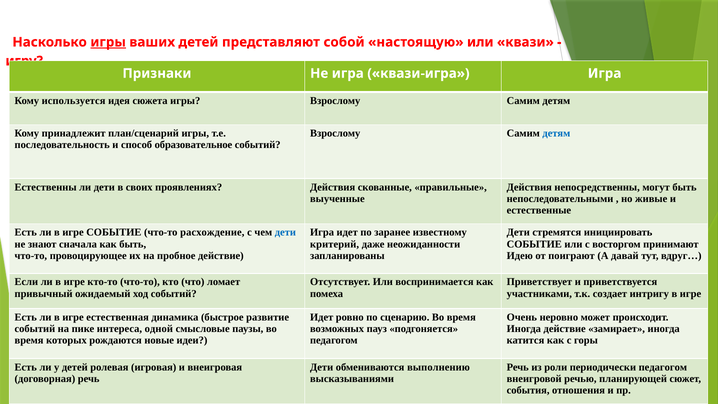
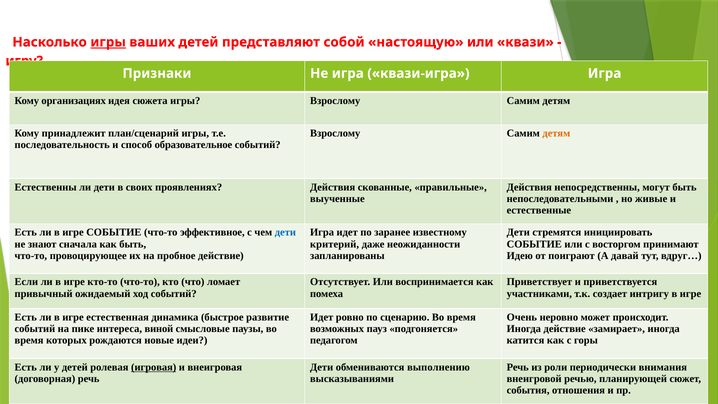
используется: используется -> организациях (74, 101)
детям colour: blue -> orange (556, 133)
расхождение: расхождение -> эффективное (212, 232)
одной: одной -> виной (159, 329)
игровая underline: none -> present (154, 367)
периодически педагогом: педагогом -> внимания (663, 367)
